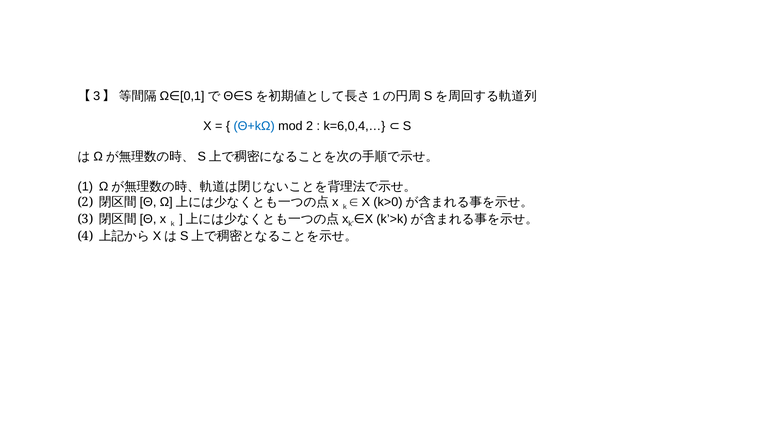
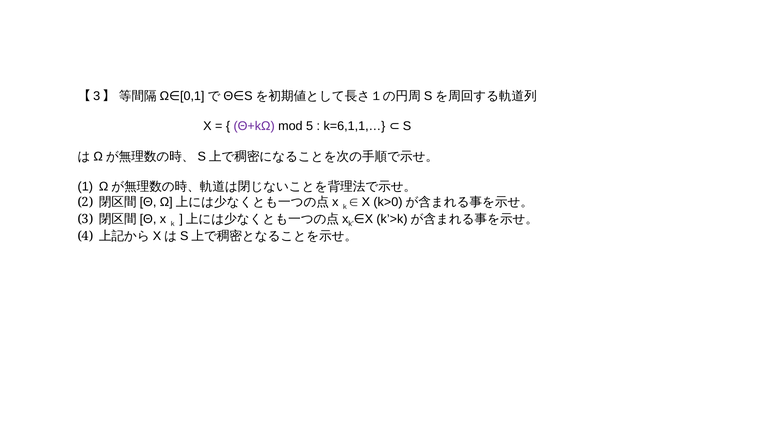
Θ+kΩ colour: blue -> purple (254, 126)
mod 2: 2 -> 5 (310, 126)
k=6,0,4,…: k=6,0,4,… -> k=6,1,1,… (354, 126)
